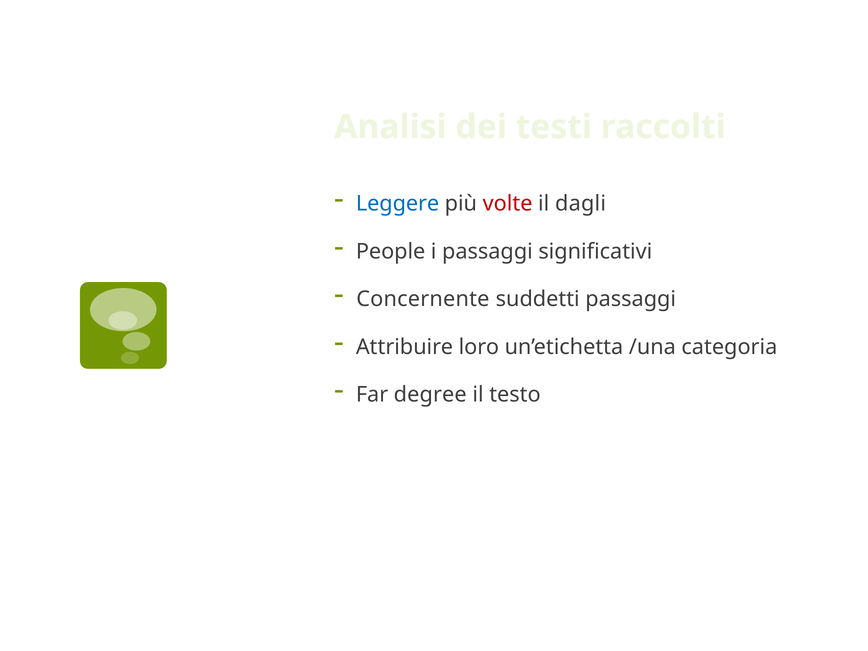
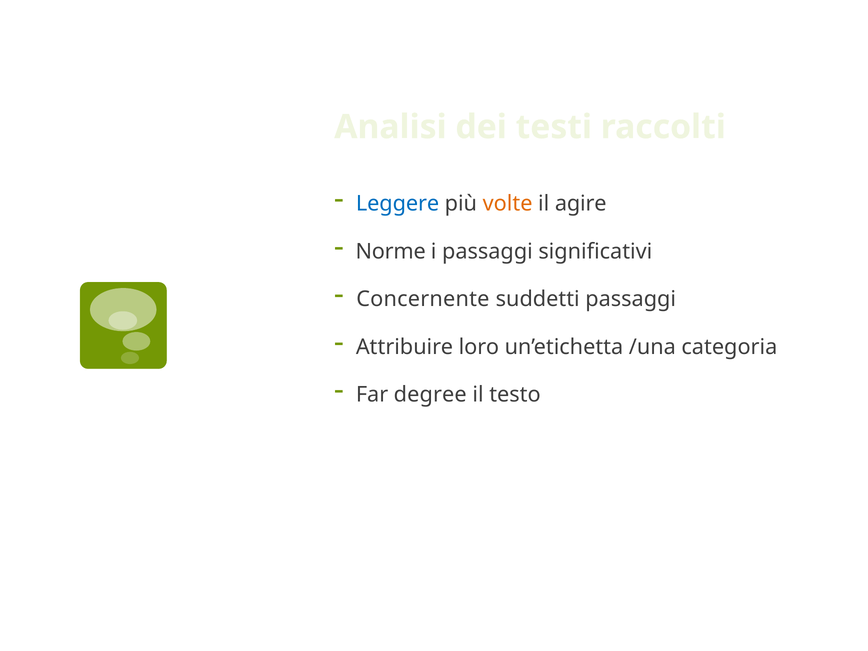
volte colour: red -> orange (508, 204)
dagli: dagli -> agire (581, 204)
People: People -> Norme (391, 251)
